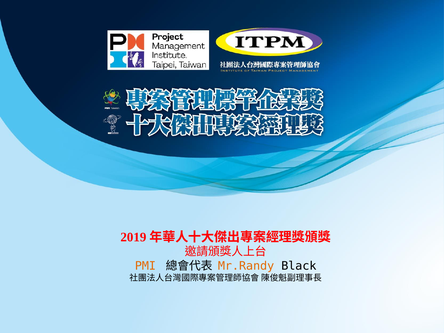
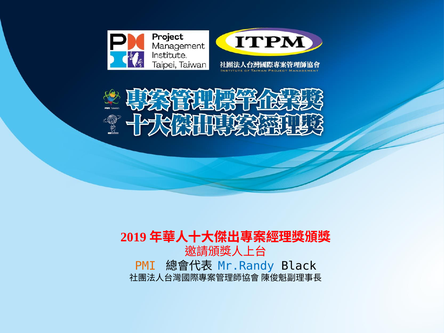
Mr.Randy colour: orange -> blue (246, 266)
